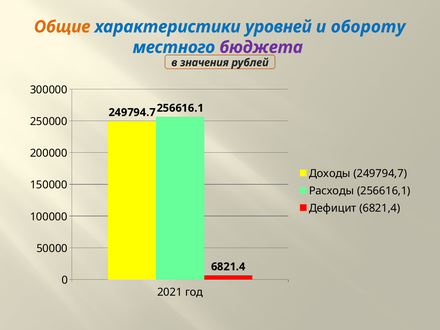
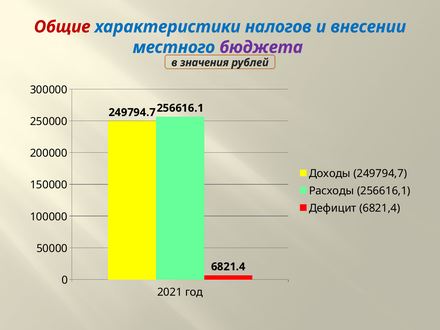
Общие colour: orange -> red (62, 27)
уровней: уровней -> налогов (278, 27)
обороту: обороту -> внесении (368, 27)
